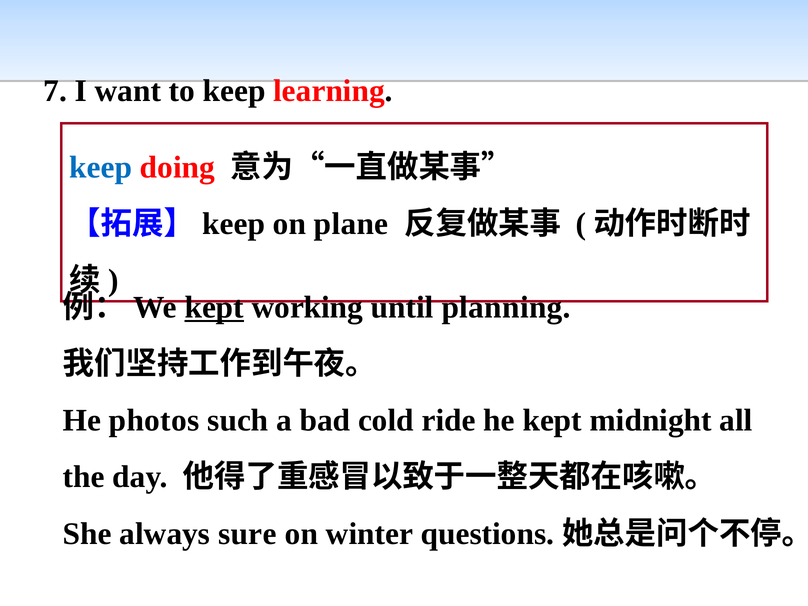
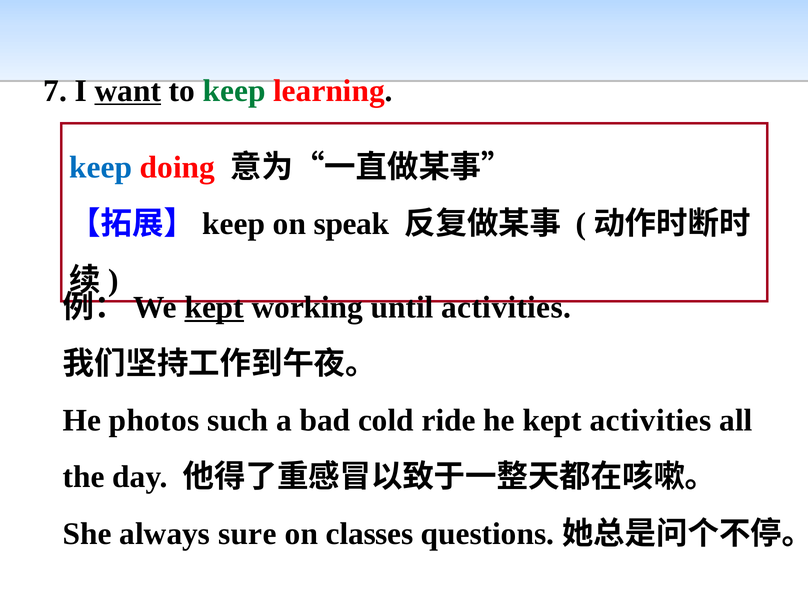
want underline: none -> present (128, 91)
keep colour: black -> green (234, 91)
plane: plane -> speak (351, 224)
until planning: planning -> activities (506, 307)
kept midnight: midnight -> activities (651, 420)
winter: winter -> classes (370, 534)
